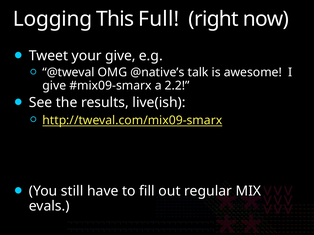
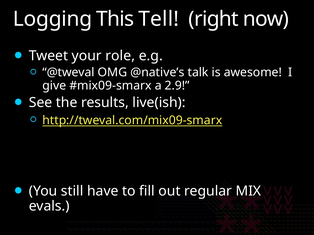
Full: Full -> Tell (159, 19)
your give: give -> role (120, 56)
2.2: 2.2 -> 2.9 (177, 86)
